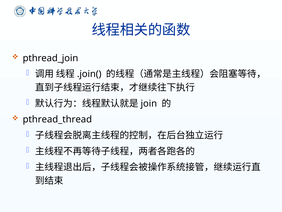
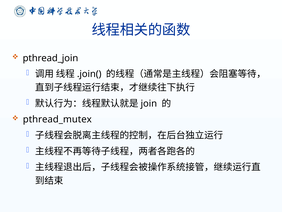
pthread_thread: pthread_thread -> pthread_mutex (57, 119)
